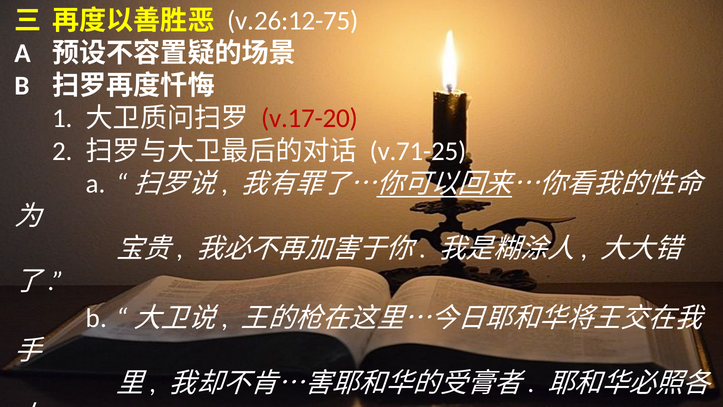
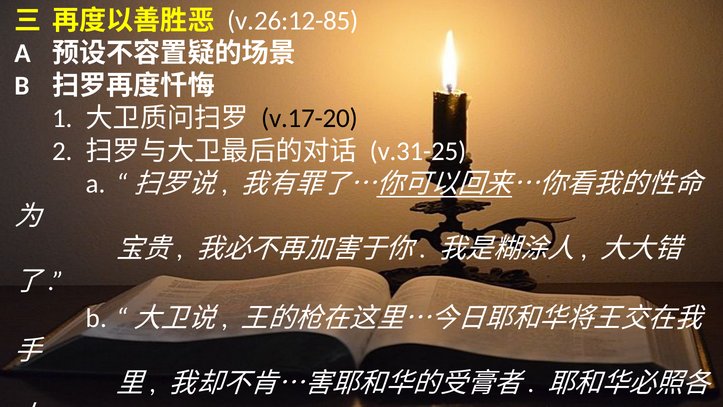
v.26:12-75: v.26:12-75 -> v.26:12-85 (293, 21)
v.17-20 colour: red -> black (309, 118)
v.71-25: v.71-25 -> v.31-25 (418, 151)
